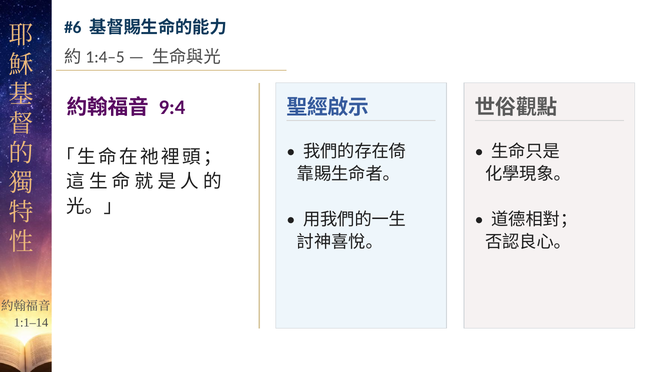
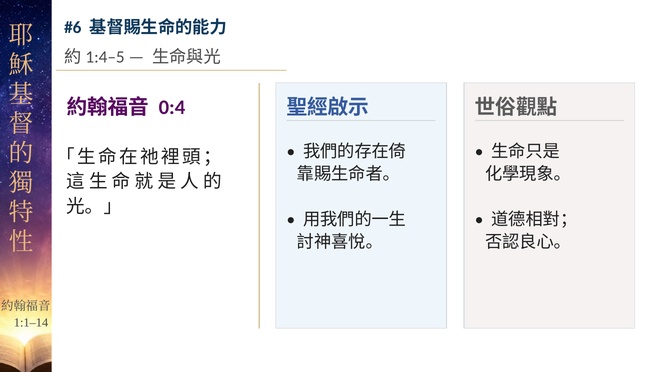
9:4: 9:4 -> 0:4 (172, 107)
